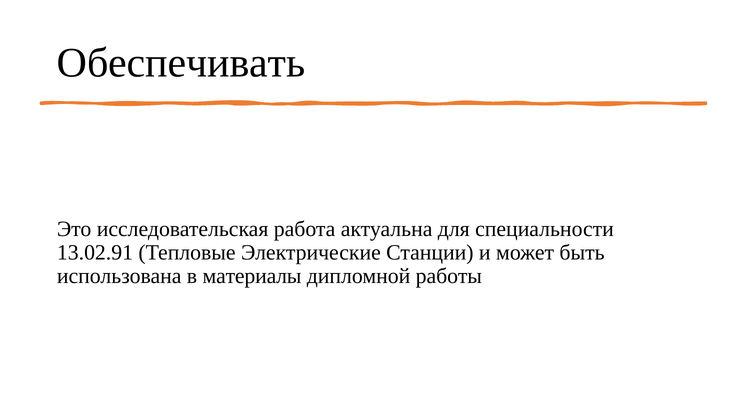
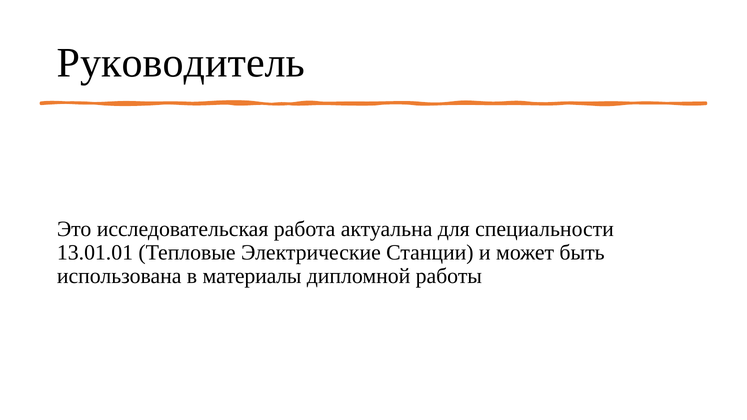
Обеспечивать: Обеспечивать -> Руководитель (181, 63)
13.02.91: 13.02.91 -> 13.01.01 (95, 252)
